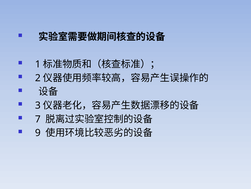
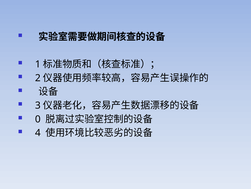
7: 7 -> 0 (38, 119)
9: 9 -> 4 (38, 132)
